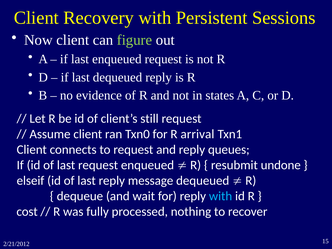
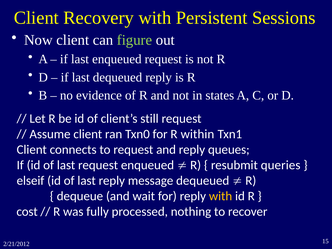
arrival: arrival -> within (197, 134)
undone: undone -> queries (281, 165)
with colour: light blue -> yellow (221, 196)
